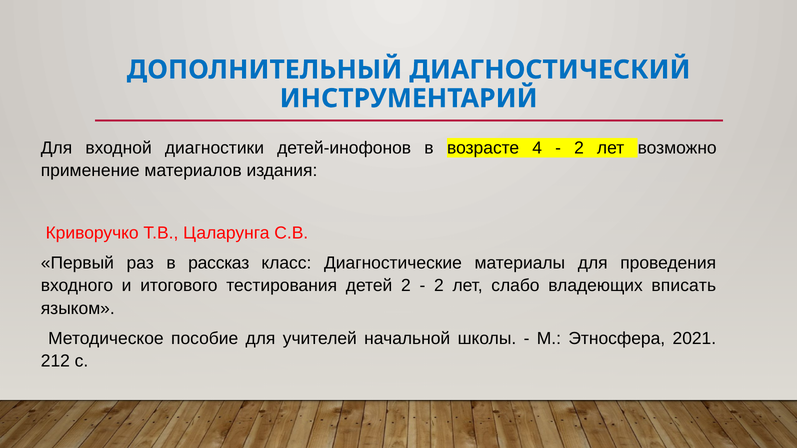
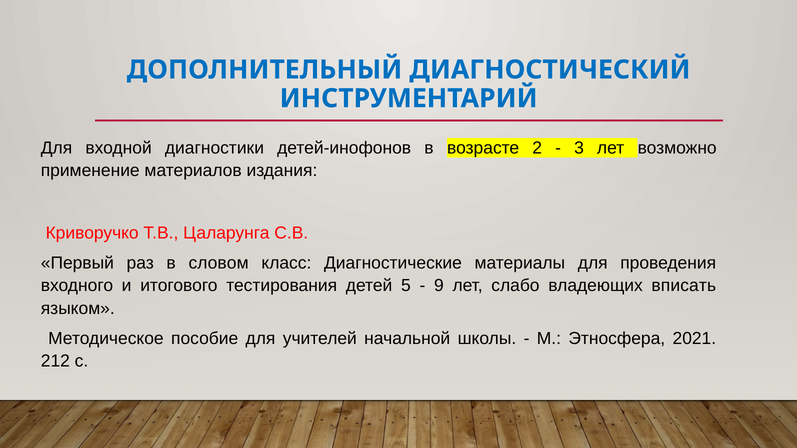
4: 4 -> 2 (537, 148)
2: 2 -> 3 (579, 148)
рассказ: рассказ -> словом (219, 263)
детей 2: 2 -> 5 (406, 286)
2: 2 -> 9 (439, 286)
